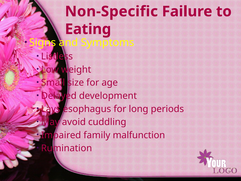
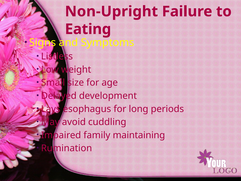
Non-Specific: Non-Specific -> Non-Upright (111, 11)
malfunction: malfunction -> maintaining (139, 135)
